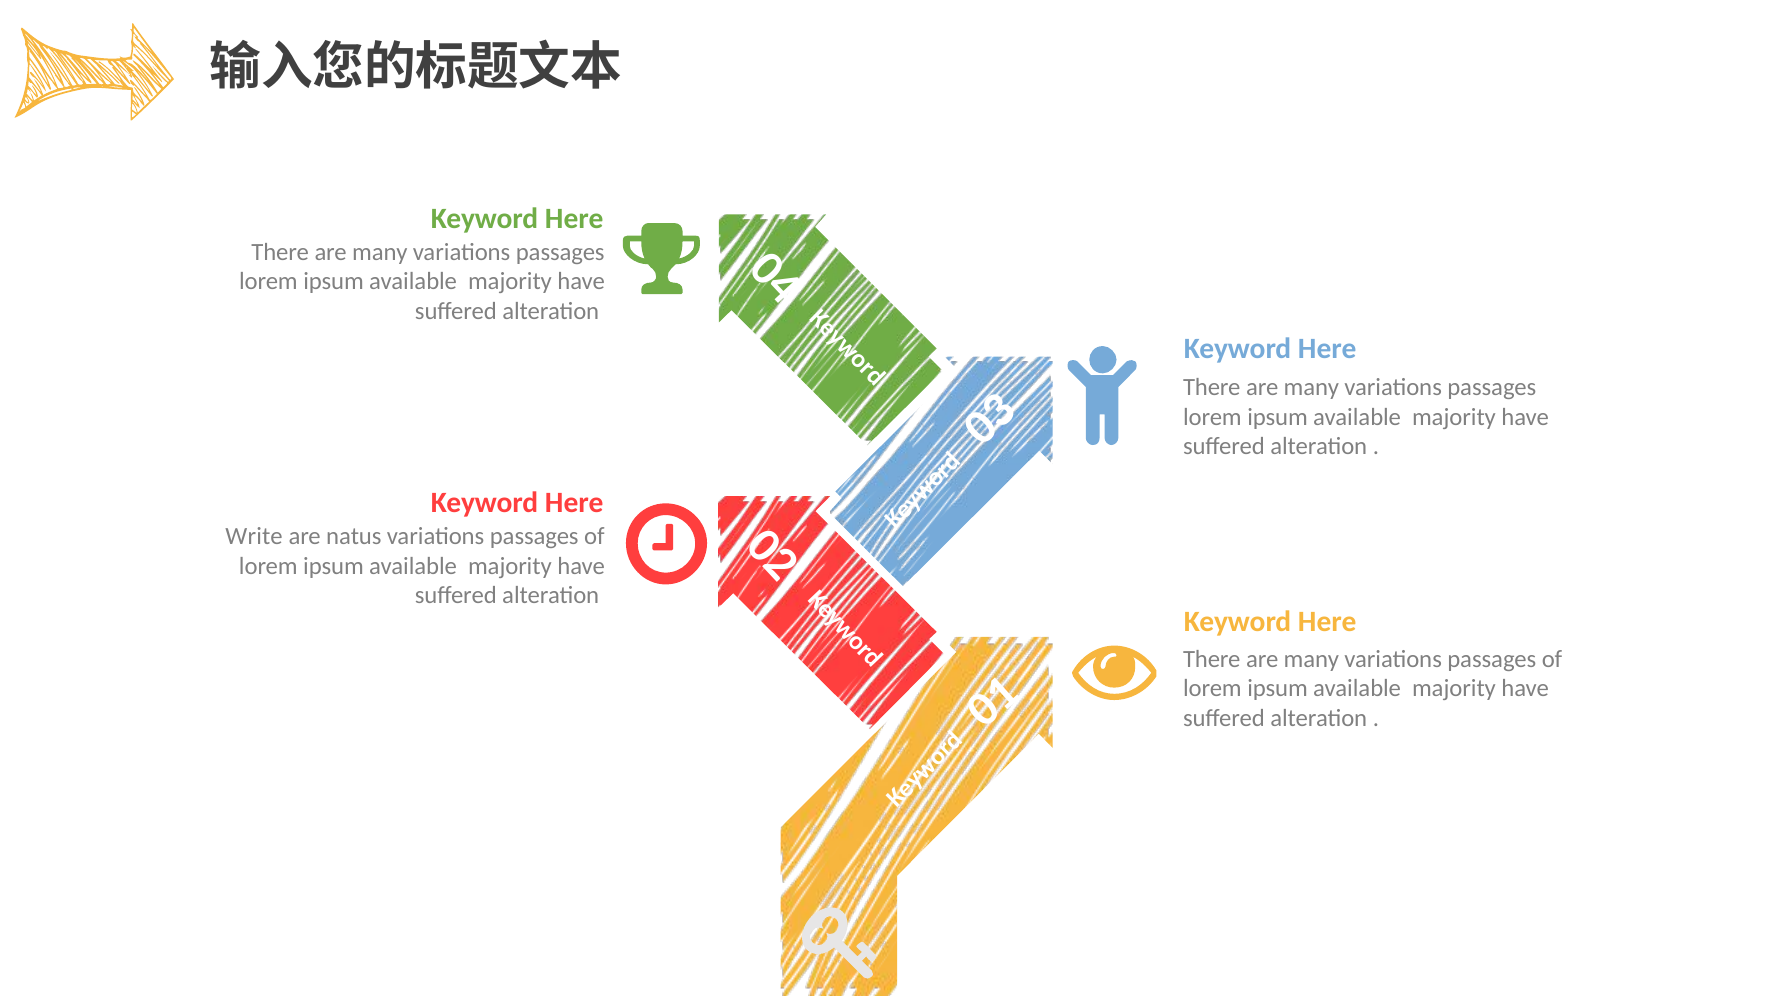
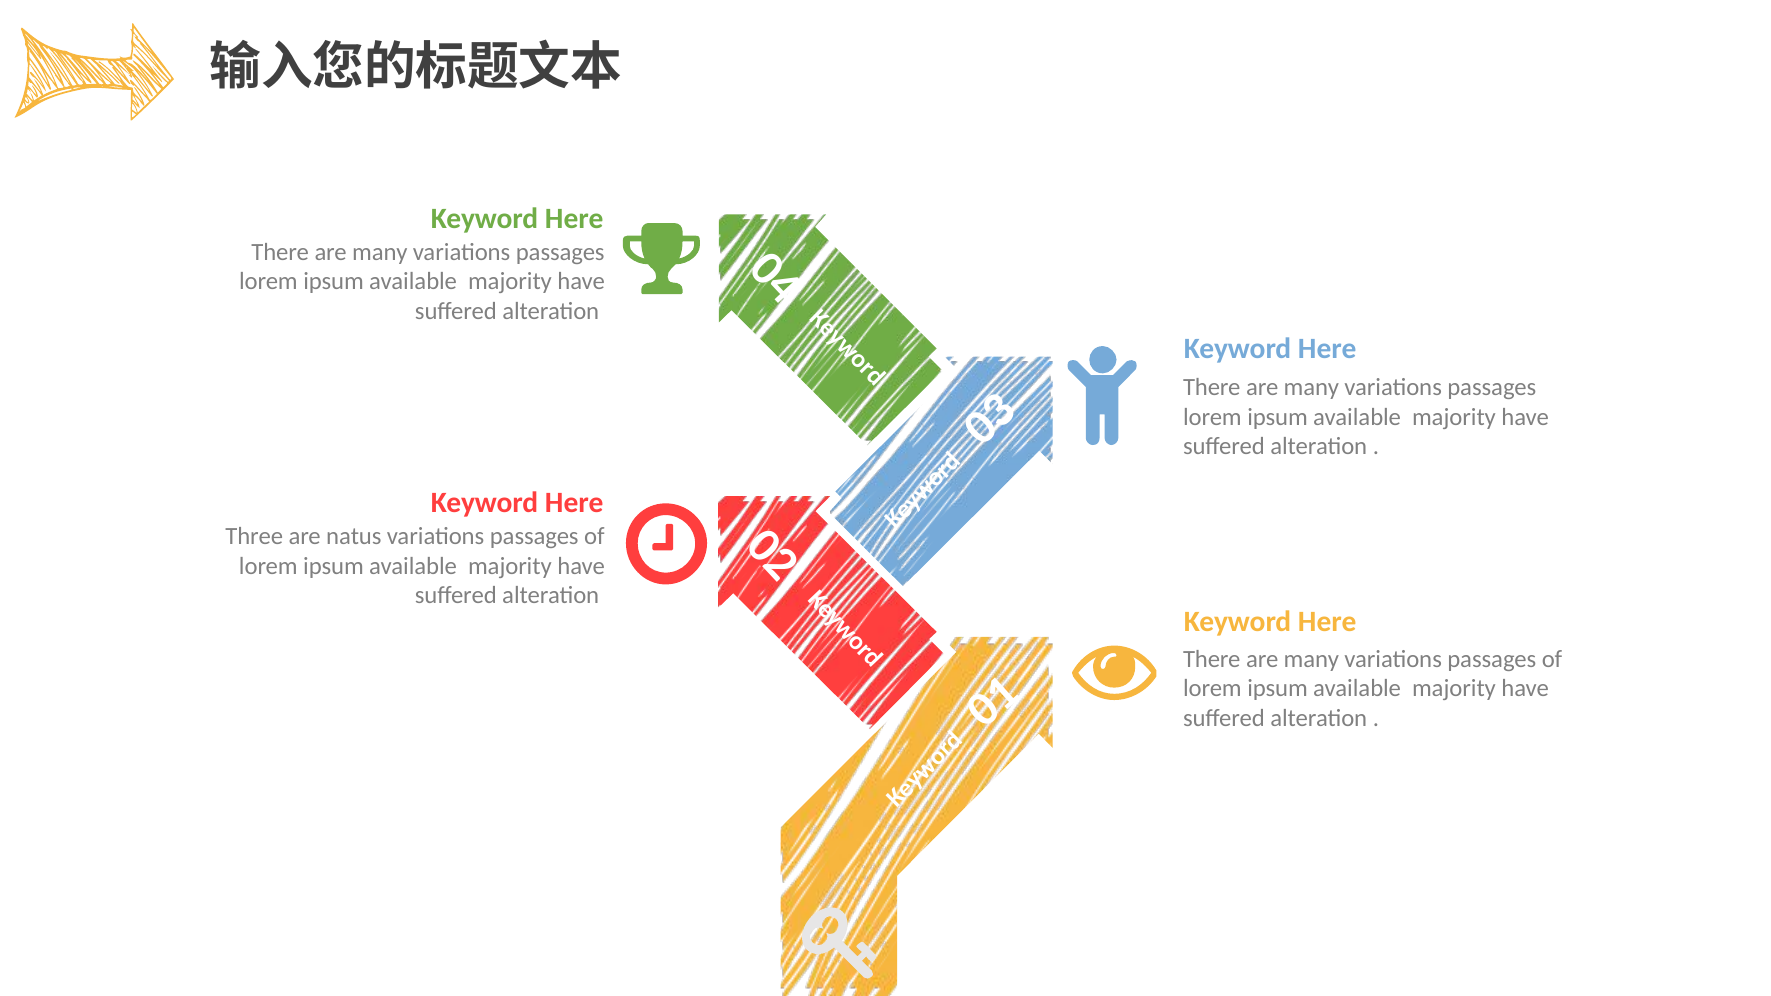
Write: Write -> Three (254, 537)
